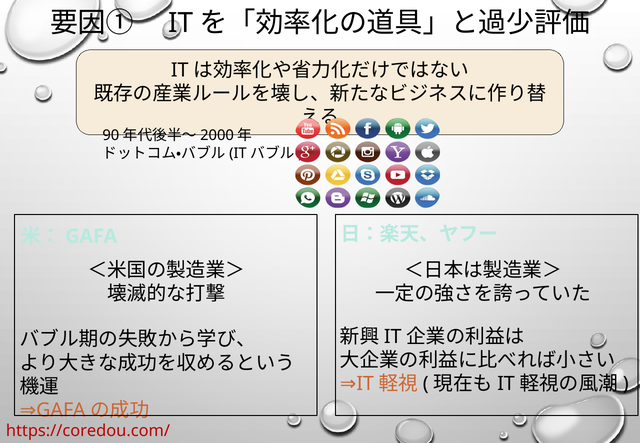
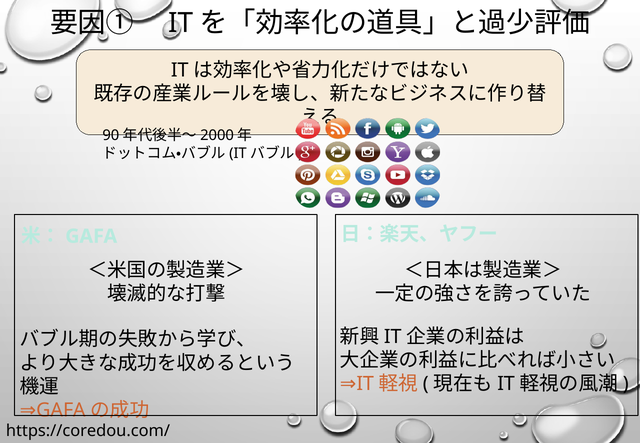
https://coredou.com/ colour: red -> black (88, 431)
